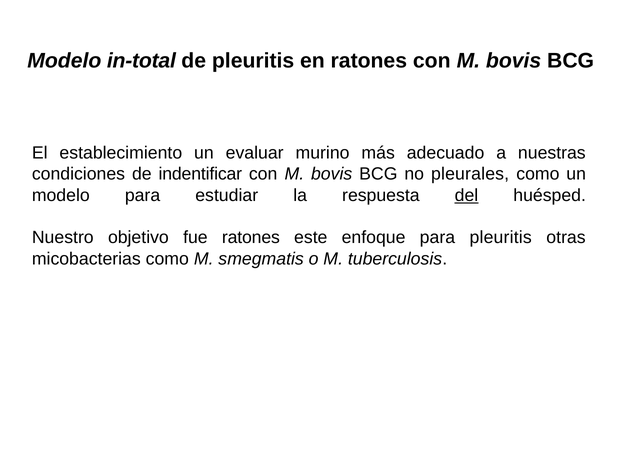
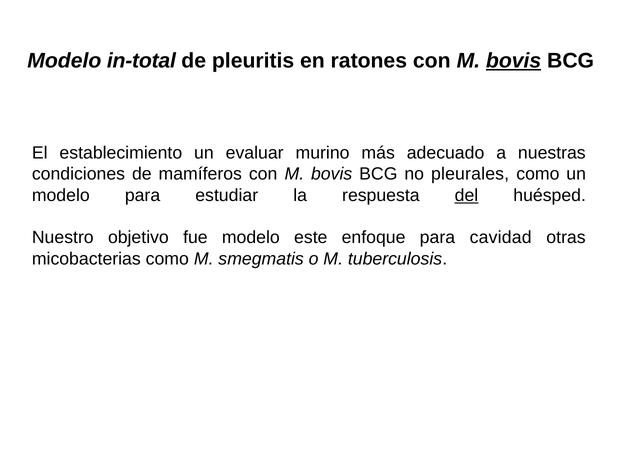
bovis underline: none -> present (514, 61)
indentificar: indentificar -> mamíferos (200, 174)
fue ratones: ratones -> modelo (251, 238)
para pleuritis: pleuritis -> cavidad (501, 238)
